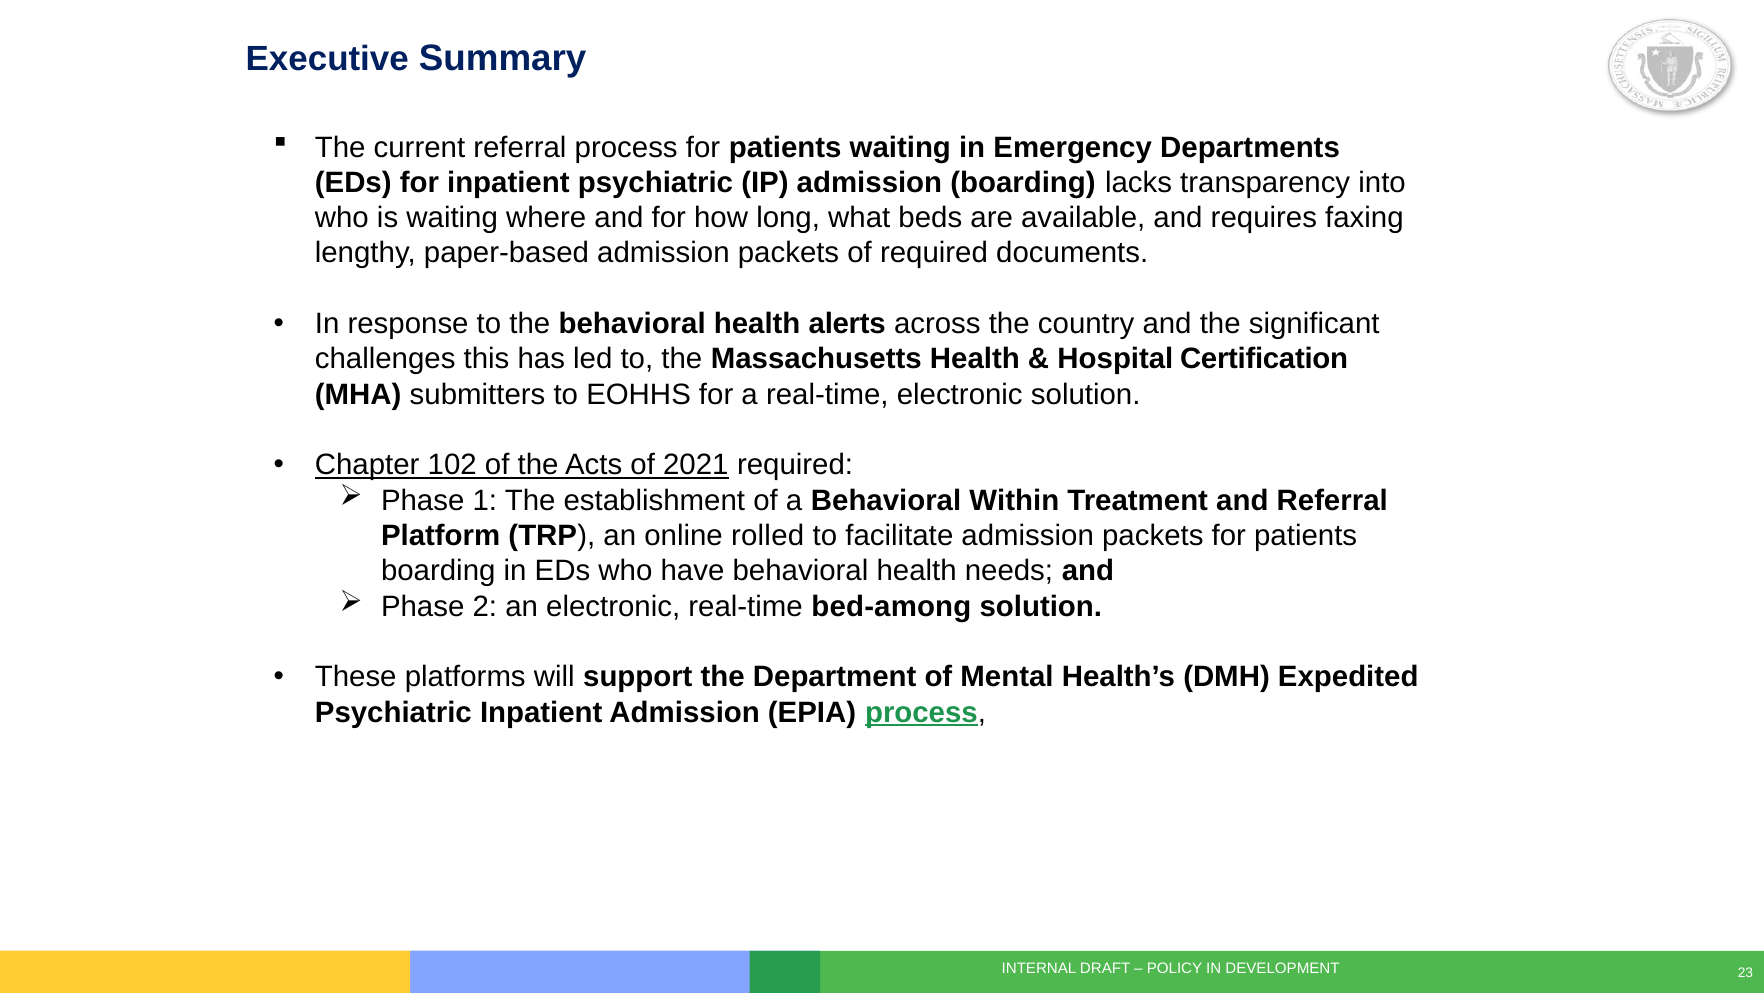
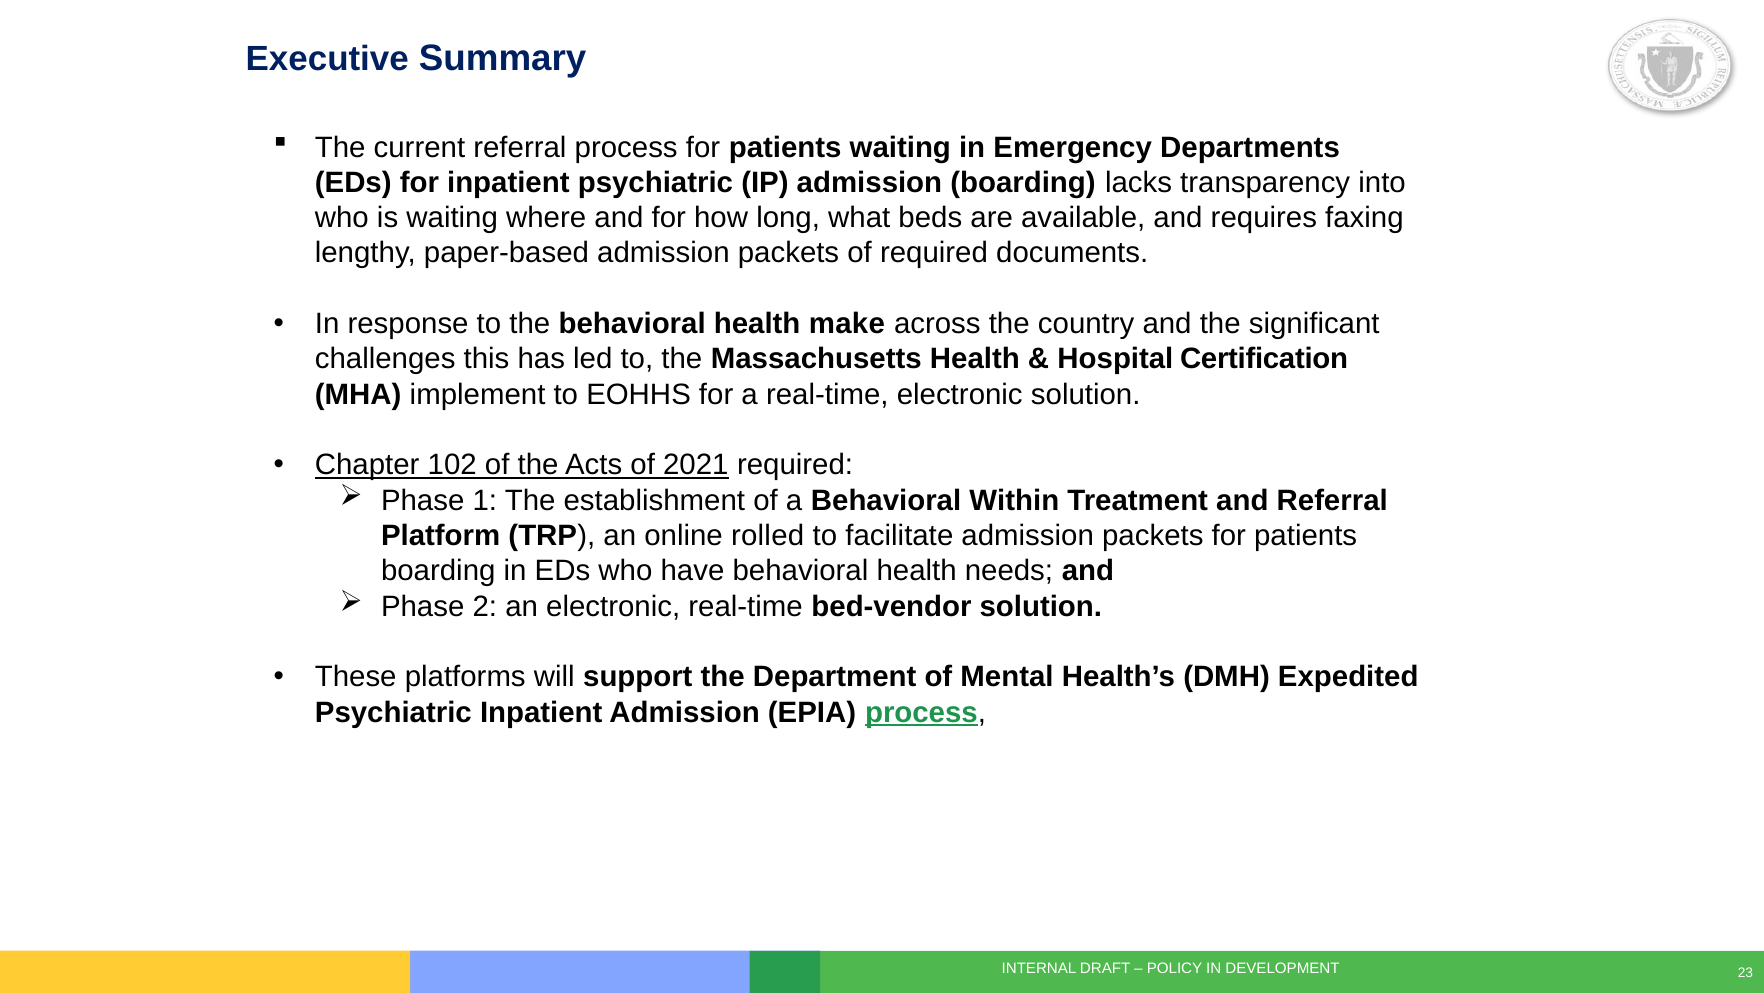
alerts: alerts -> make (847, 324)
submitters: submitters -> implement (478, 394)
bed-among: bed-among -> bed-vendor (891, 606)
